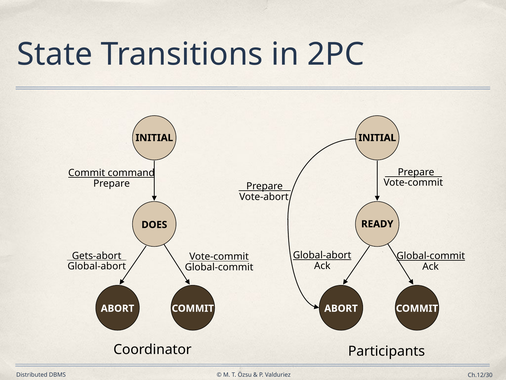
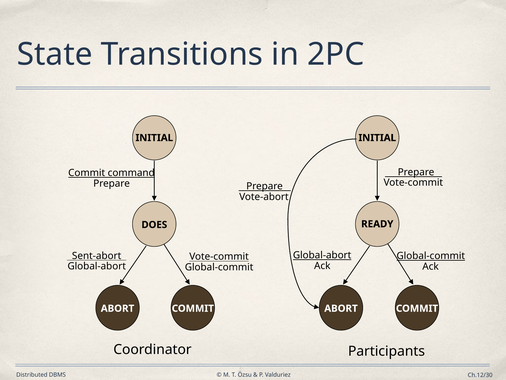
Gets-abort: Gets-abort -> Sent-abort (97, 255)
